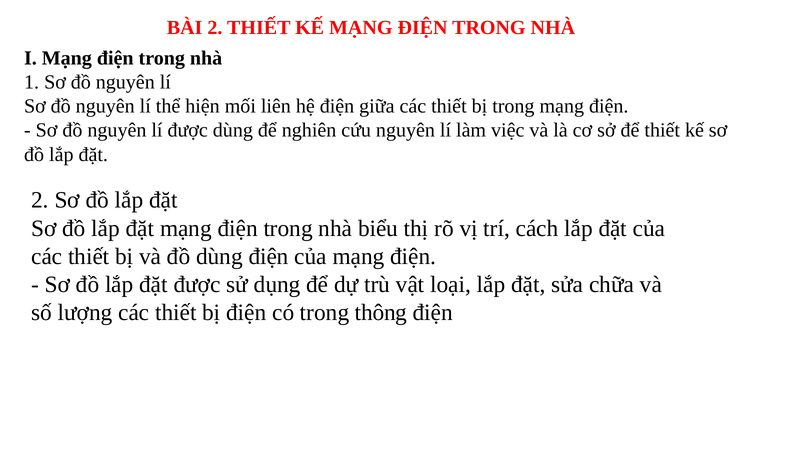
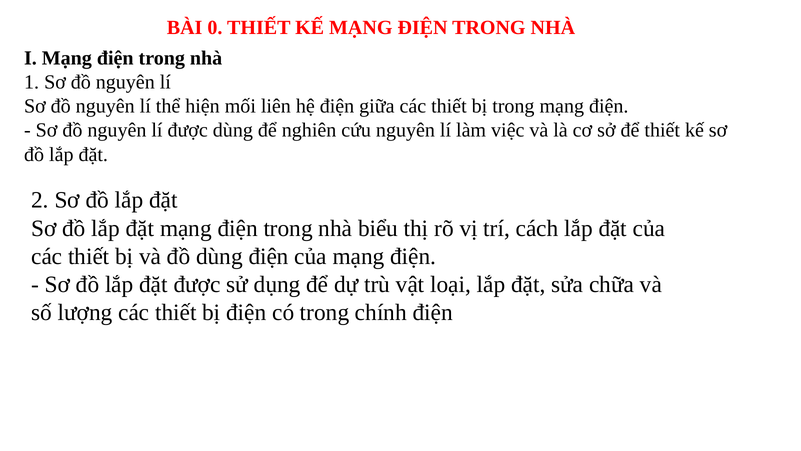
BÀI 2: 2 -> 0 (215, 28)
thông: thông -> chính (381, 312)
